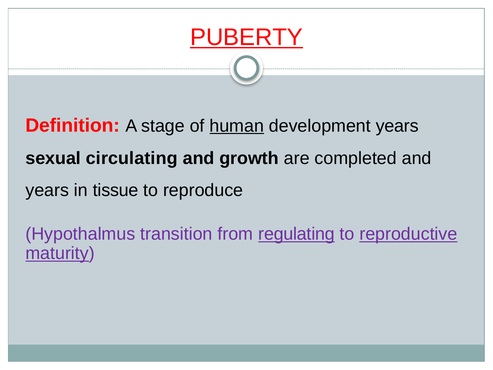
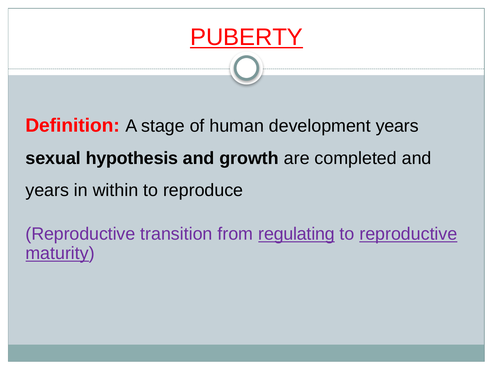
human underline: present -> none (237, 126)
circulating: circulating -> hypothesis (132, 158)
tissue: tissue -> within (116, 190)
Hypothalmus: Hypothalmus -> Reproductive (80, 234)
